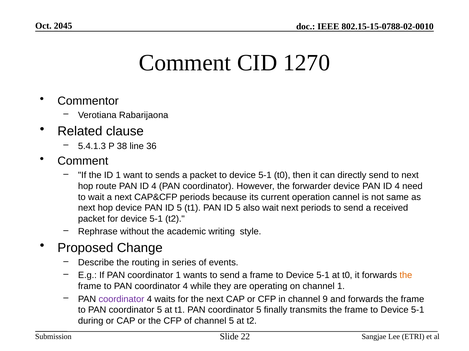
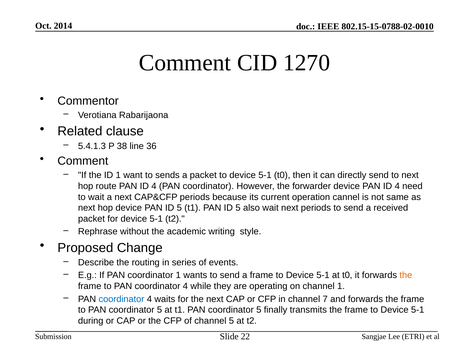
2045: 2045 -> 2014 (63, 26)
coordinator colour: purple -> blue (121, 300)
9: 9 -> 7 (325, 300)
